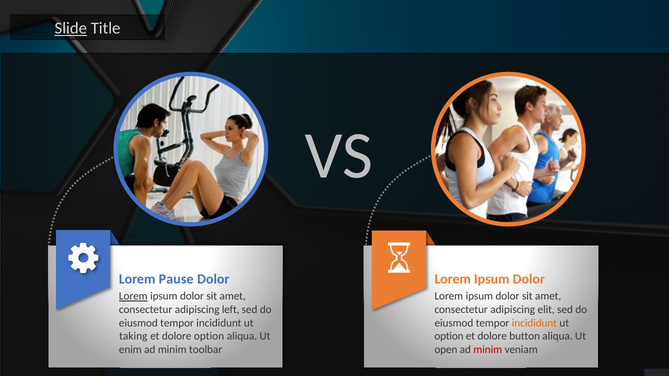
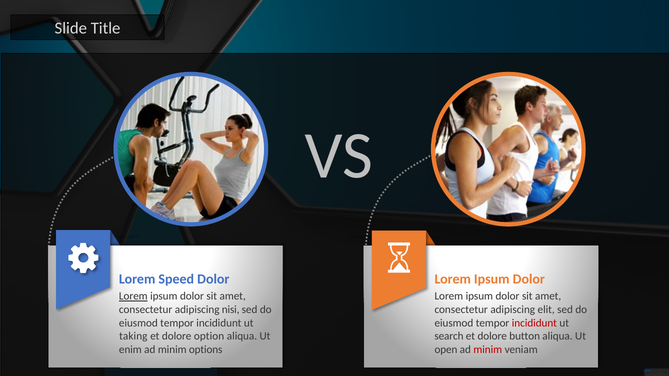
Slide underline: present -> none (71, 28)
Pause: Pause -> Speed (176, 279)
left: left -> nisi (231, 310)
incididunt colour: orange -> red (534, 323)
option: option -> search (449, 337)
toolbar: toolbar -> options (206, 350)
